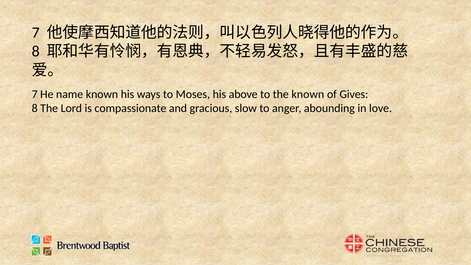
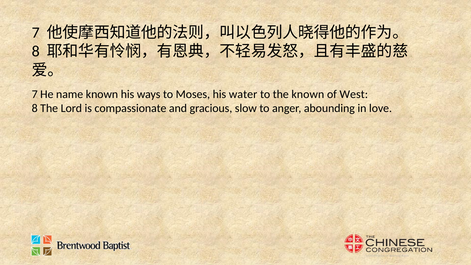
above: above -> water (243, 94)
Gives: Gives -> West (354, 94)
